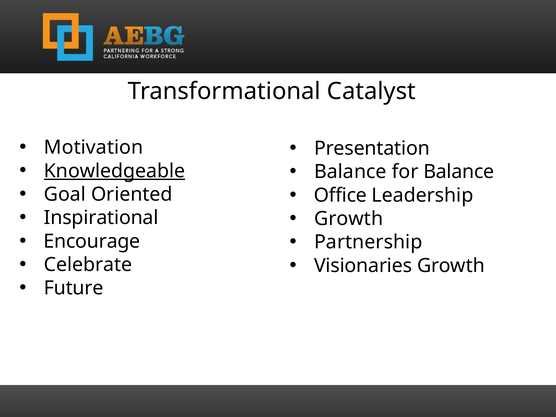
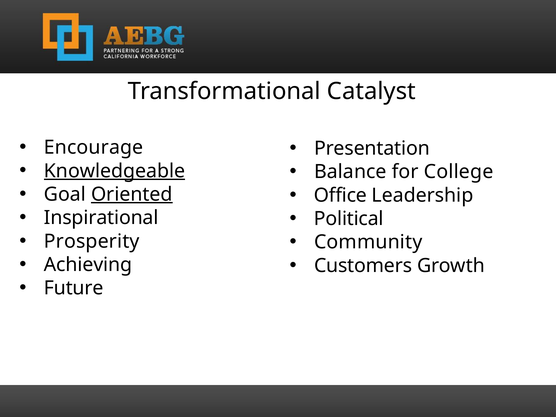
Motivation: Motivation -> Encourage (94, 147)
for Balance: Balance -> College (459, 172)
Oriented underline: none -> present (132, 194)
Growth: Growth -> Political (349, 219)
Encourage: Encourage -> Prosperity (92, 241)
Partnership: Partnership -> Community (368, 242)
Celebrate: Celebrate -> Achieving (88, 265)
Visionaries: Visionaries -> Customers (363, 266)
